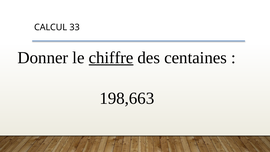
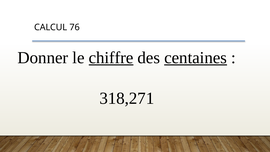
33: 33 -> 76 (75, 27)
centaines underline: none -> present (196, 58)
198,663: 198,663 -> 318,271 (127, 98)
